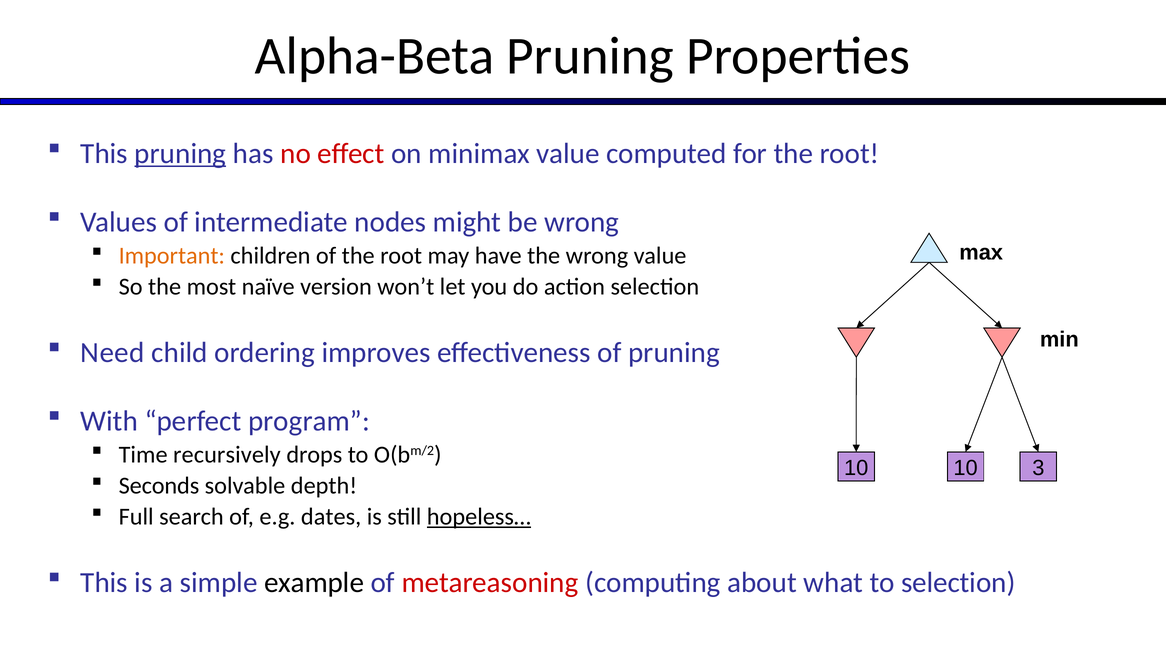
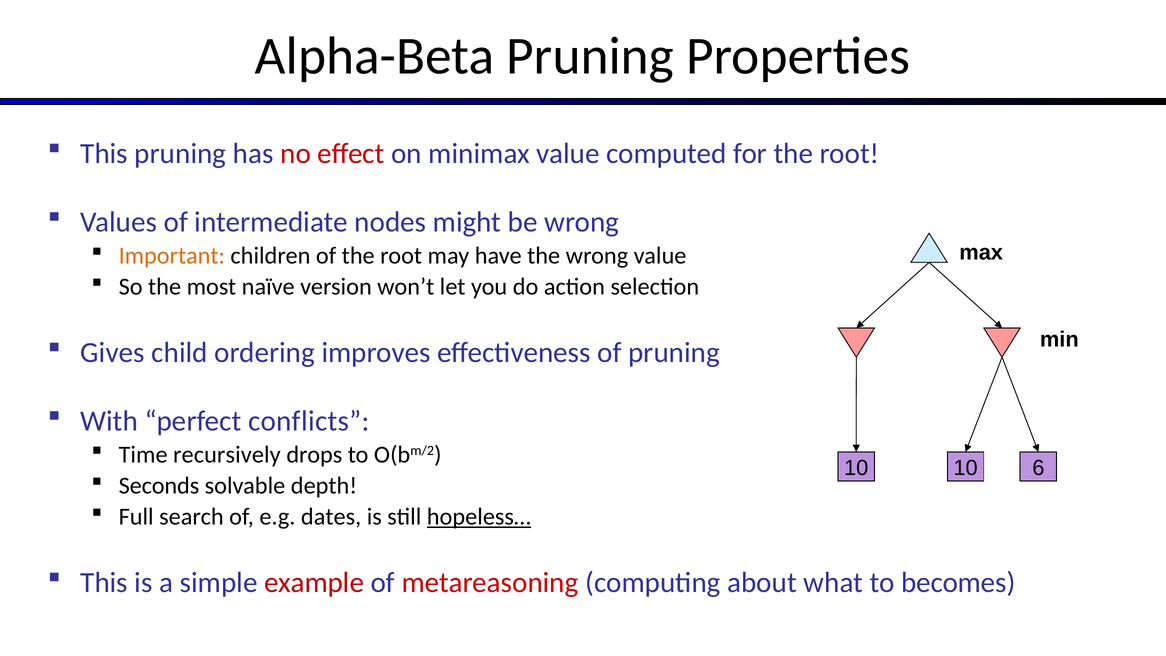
pruning underline: present -> none (180, 154)
Need: Need -> Gives (113, 352)
program: program -> conflicts (309, 421)
3: 3 -> 6 (1038, 468)
example colour: black -> red (314, 583)
to selection: selection -> becomes (958, 583)
